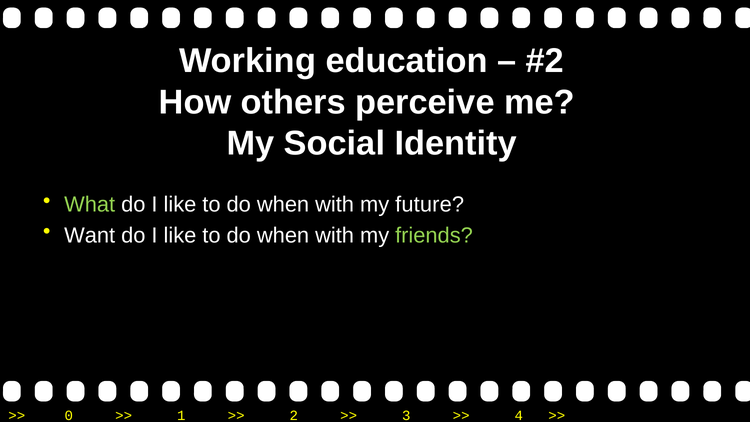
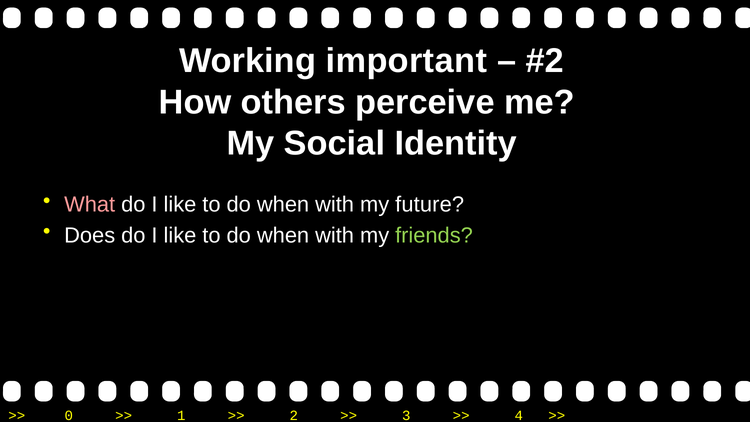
education: education -> important (406, 61)
What colour: light green -> pink (90, 205)
Want: Want -> Does (90, 235)
